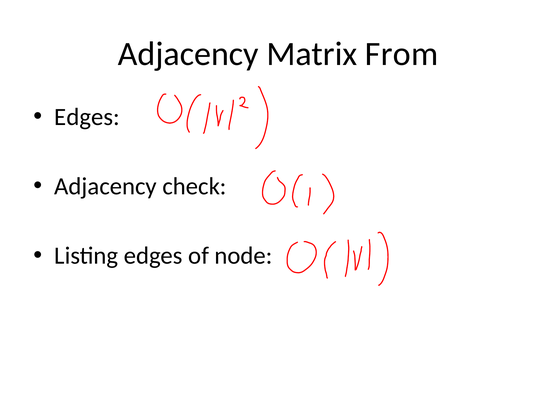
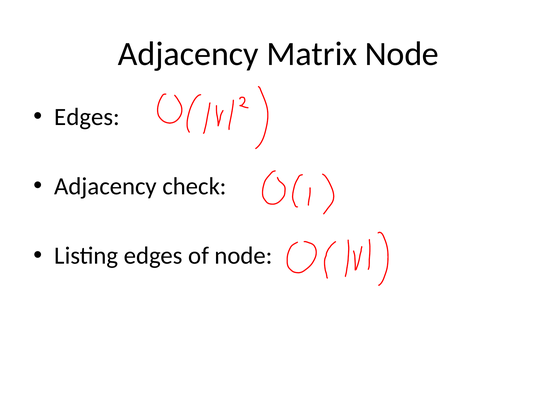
Matrix From: From -> Node (402, 54)
